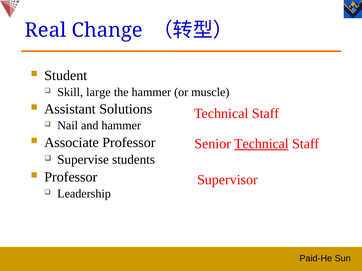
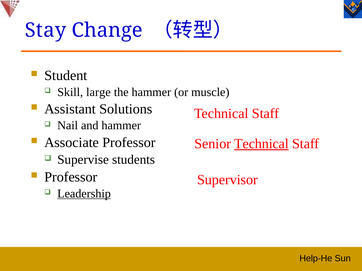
Real: Real -> Stay (45, 30)
Leadership underline: none -> present (84, 194)
Paid-He: Paid-He -> Help-He (316, 259)
